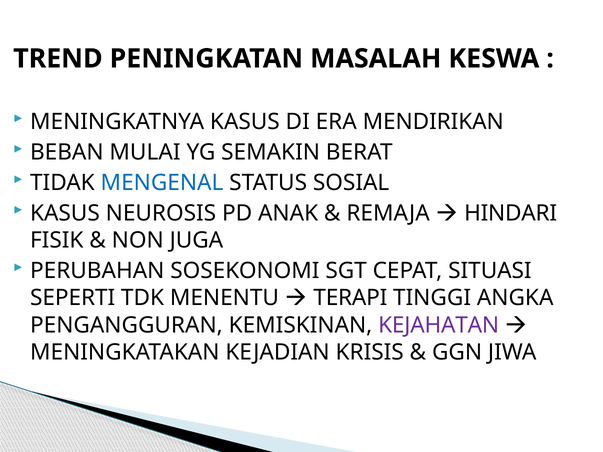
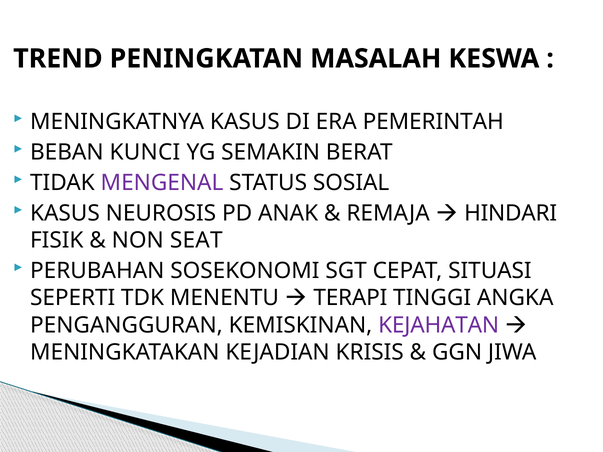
MENDIRIKAN: MENDIRIKAN -> PEMERINTAH (433, 122)
MULAI: MULAI -> KUNCI (145, 152)
MENGENAL colour: blue -> purple (162, 183)
JUGA: JUGA -> SEAT (196, 241)
